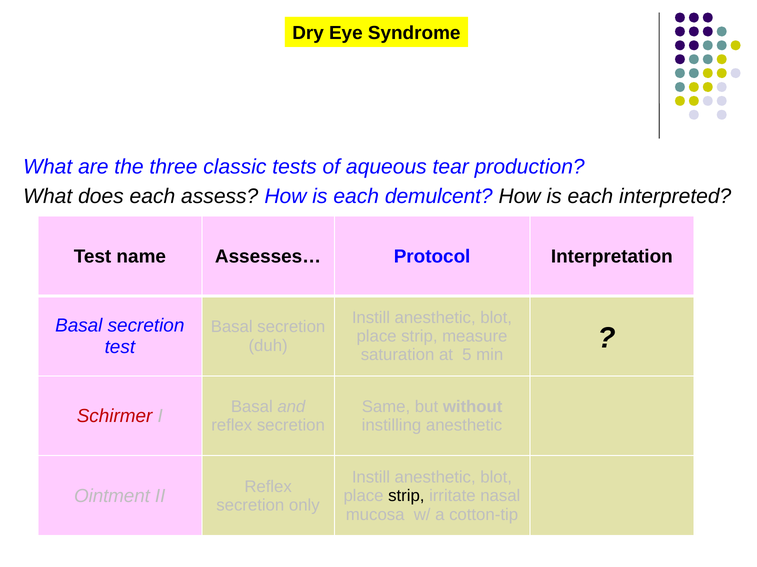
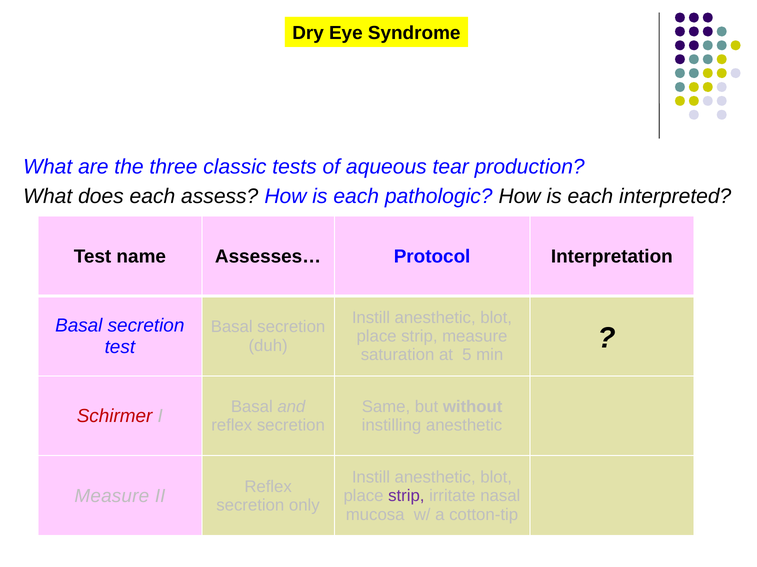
demulcent: demulcent -> pathologic (439, 197)
Ointment: Ointment -> Measure (112, 497)
strip colour: black -> purple (406, 496)
